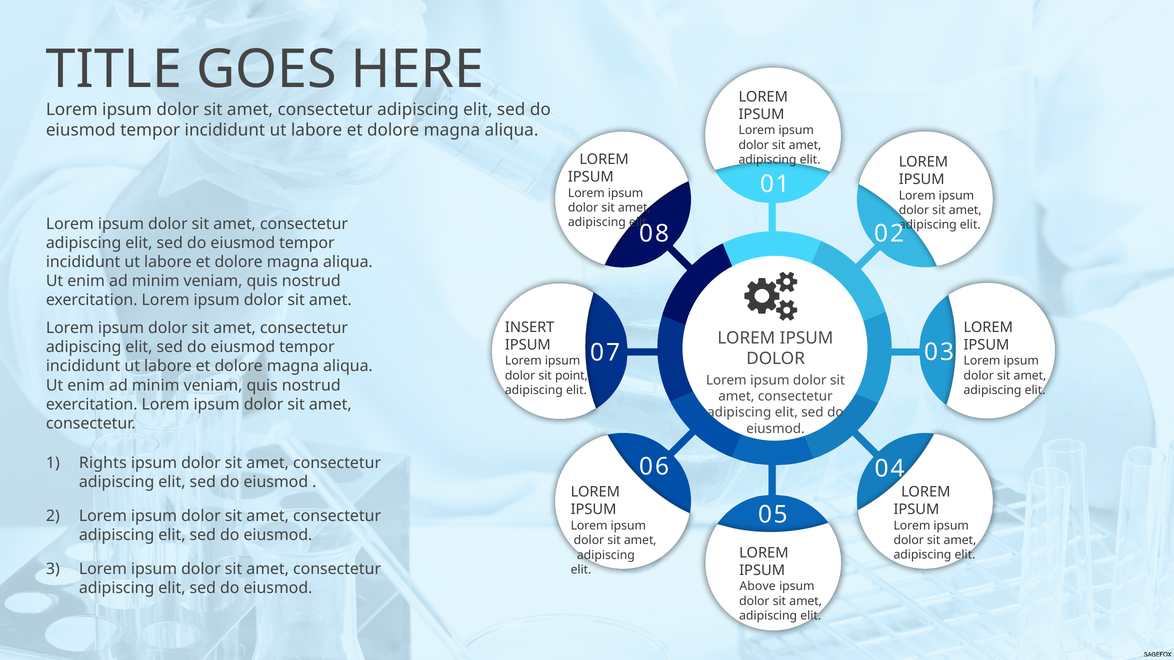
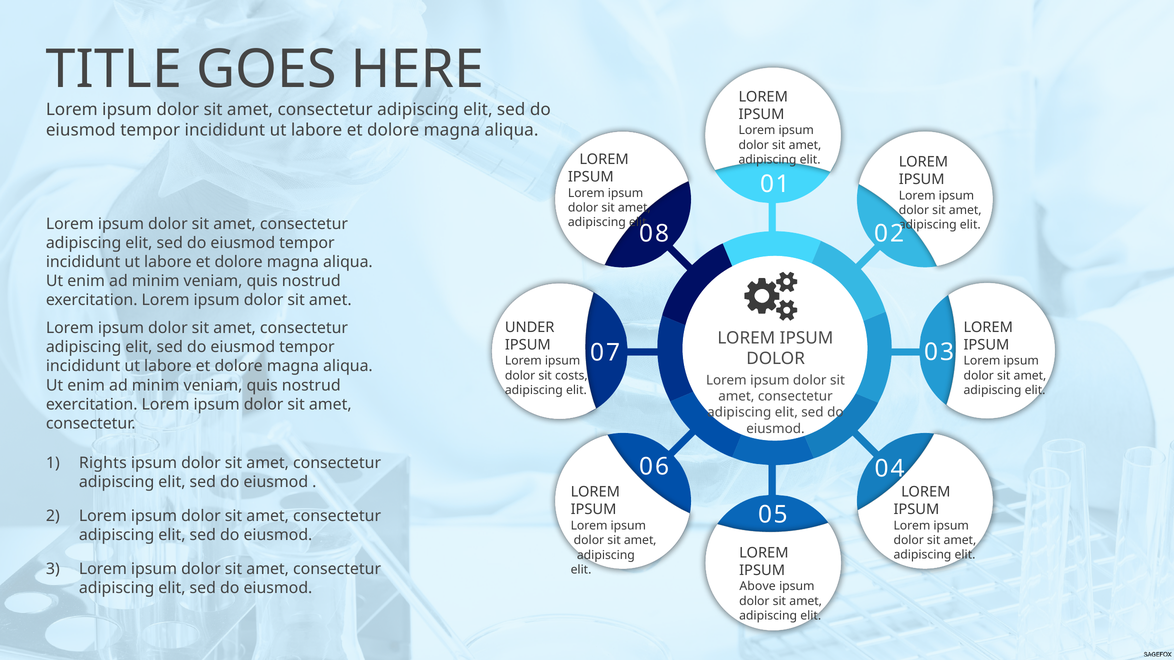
INSERT: INSERT -> UNDER (530, 328)
point: point -> costs (571, 376)
